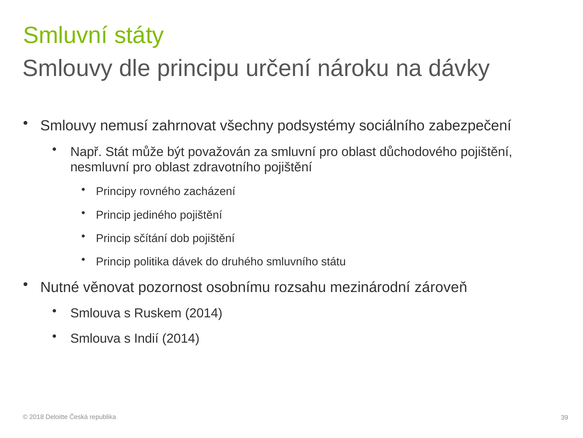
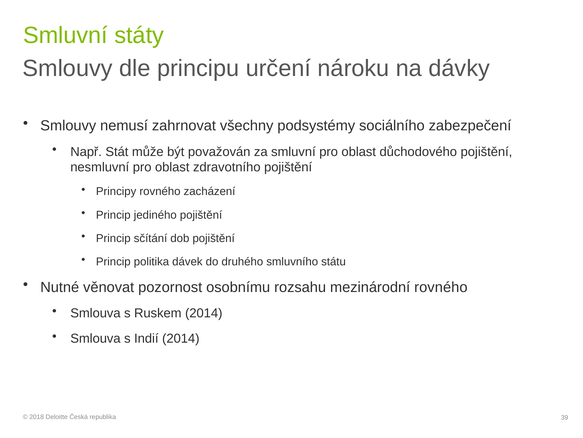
mezinárodní zároveň: zároveň -> rovného (441, 287)
